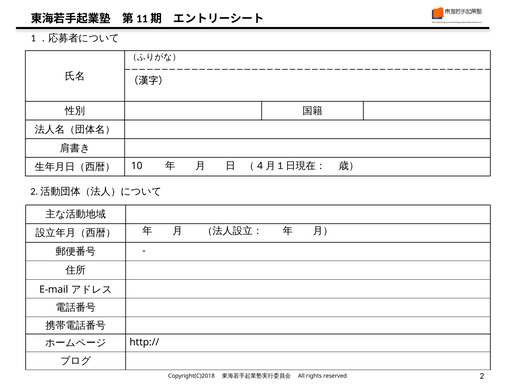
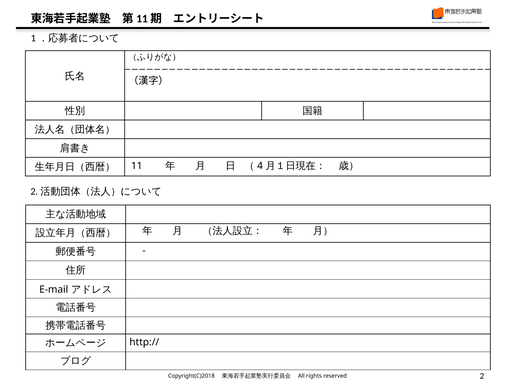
10: 10 -> 11 (137, 166)
